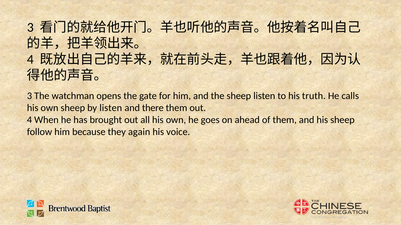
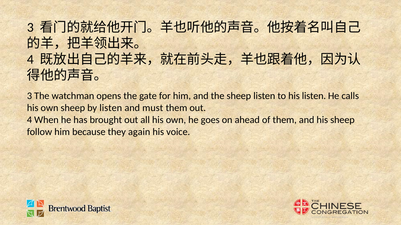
his truth: truth -> listen (314, 96)
there: there -> must (153, 108)
